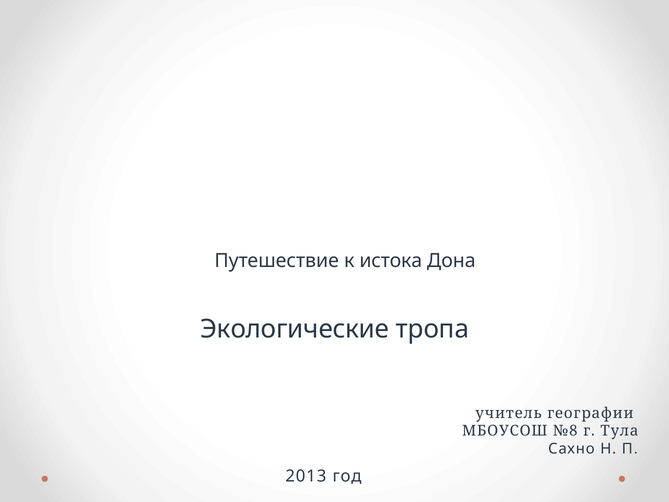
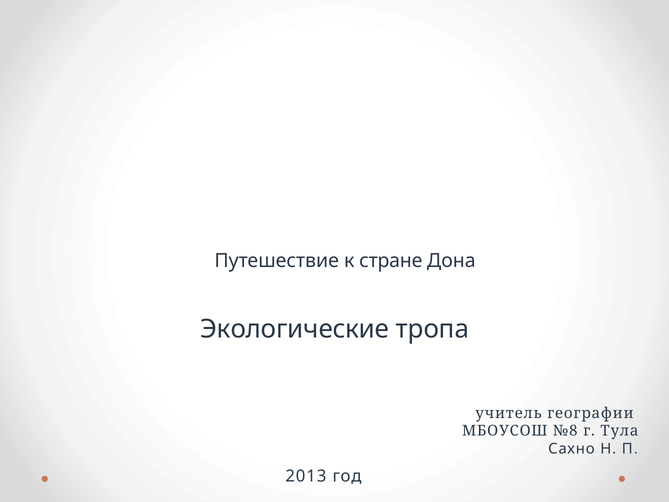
истока: истока -> стране (391, 261)
